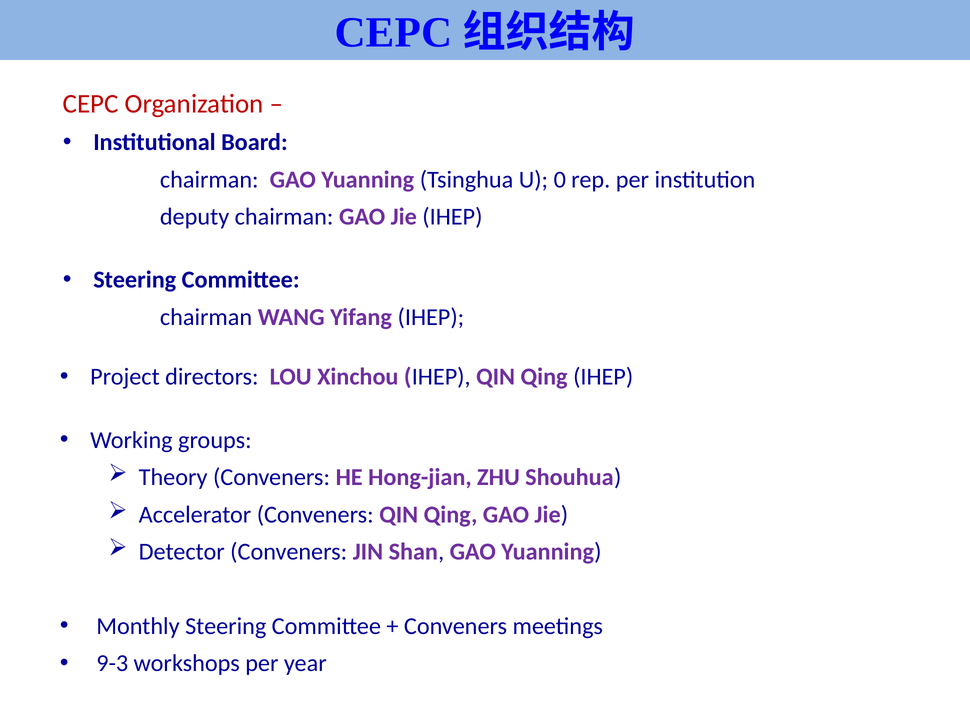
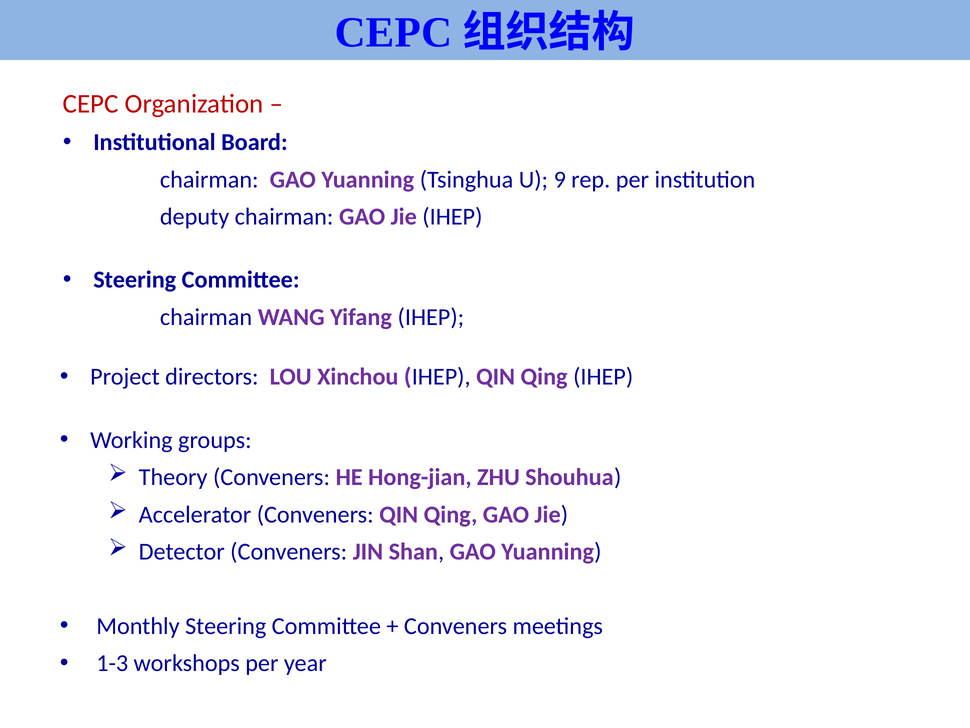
0: 0 -> 9 (560, 180)
9-3: 9-3 -> 1-3 (112, 663)
